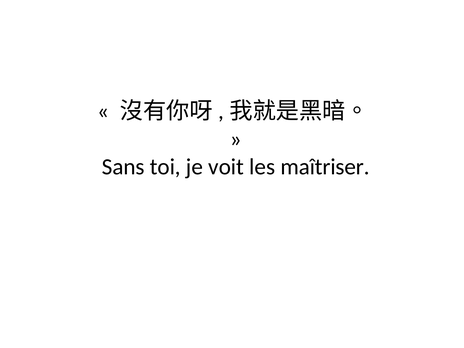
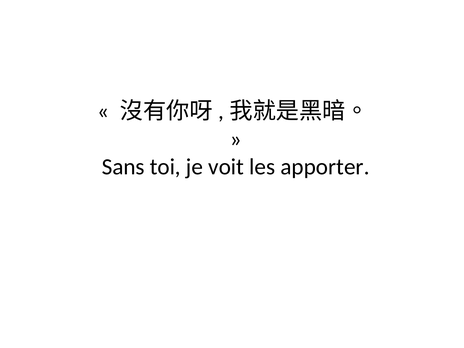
maîtriser: maîtriser -> apporter (325, 167)
